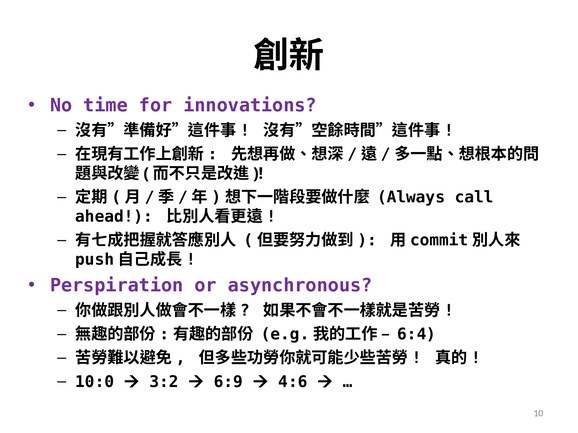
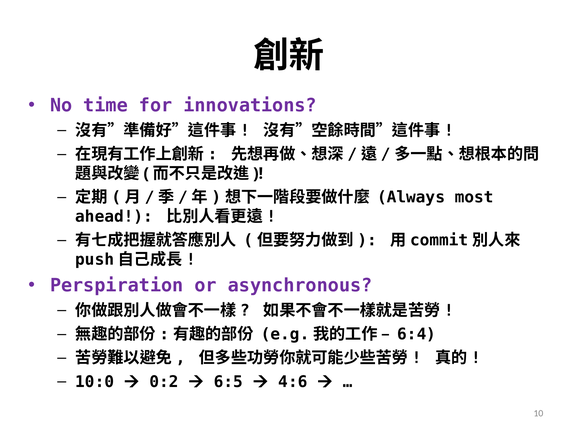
call: call -> most (474, 197)
3:2: 3:2 -> 0:2 (164, 382)
6:9: 6:9 -> 6:5 (228, 382)
